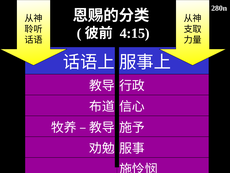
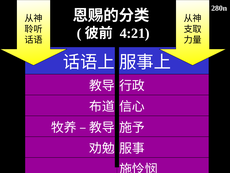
4:15: 4:15 -> 4:21 (135, 33)
